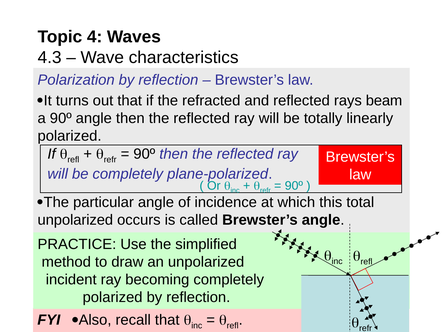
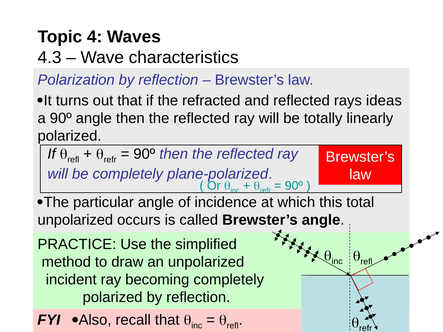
beam: beam -> ideas (384, 101)
